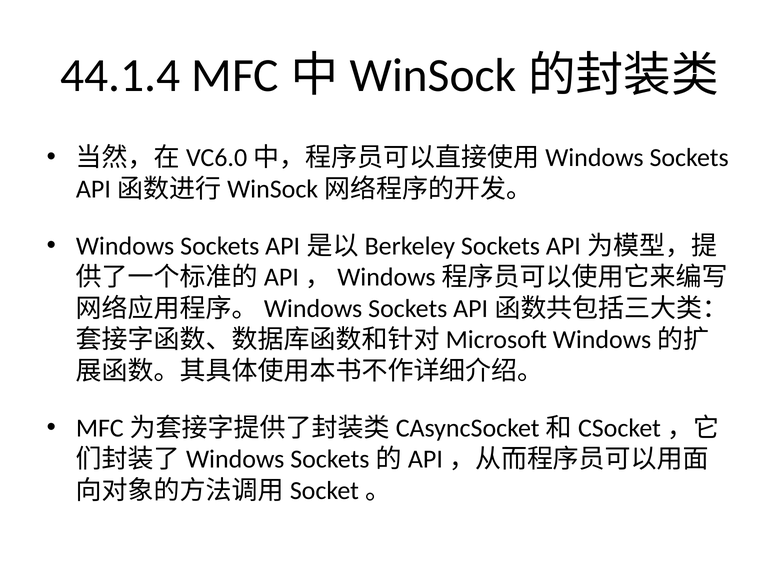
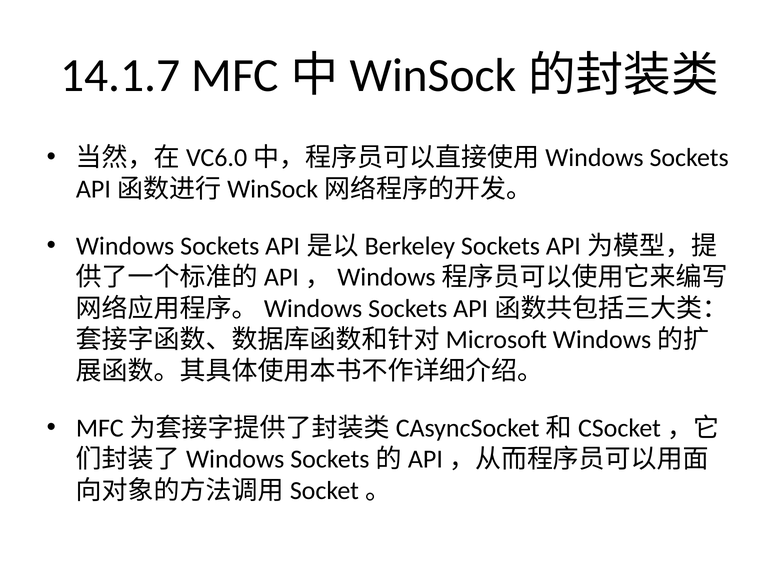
44.1.4: 44.1.4 -> 14.1.7 (120, 75)
